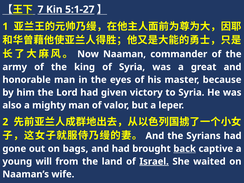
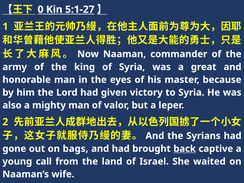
7: 7 -> 0 (41, 9)
will: will -> call (44, 161)
Israel underline: present -> none (154, 161)
